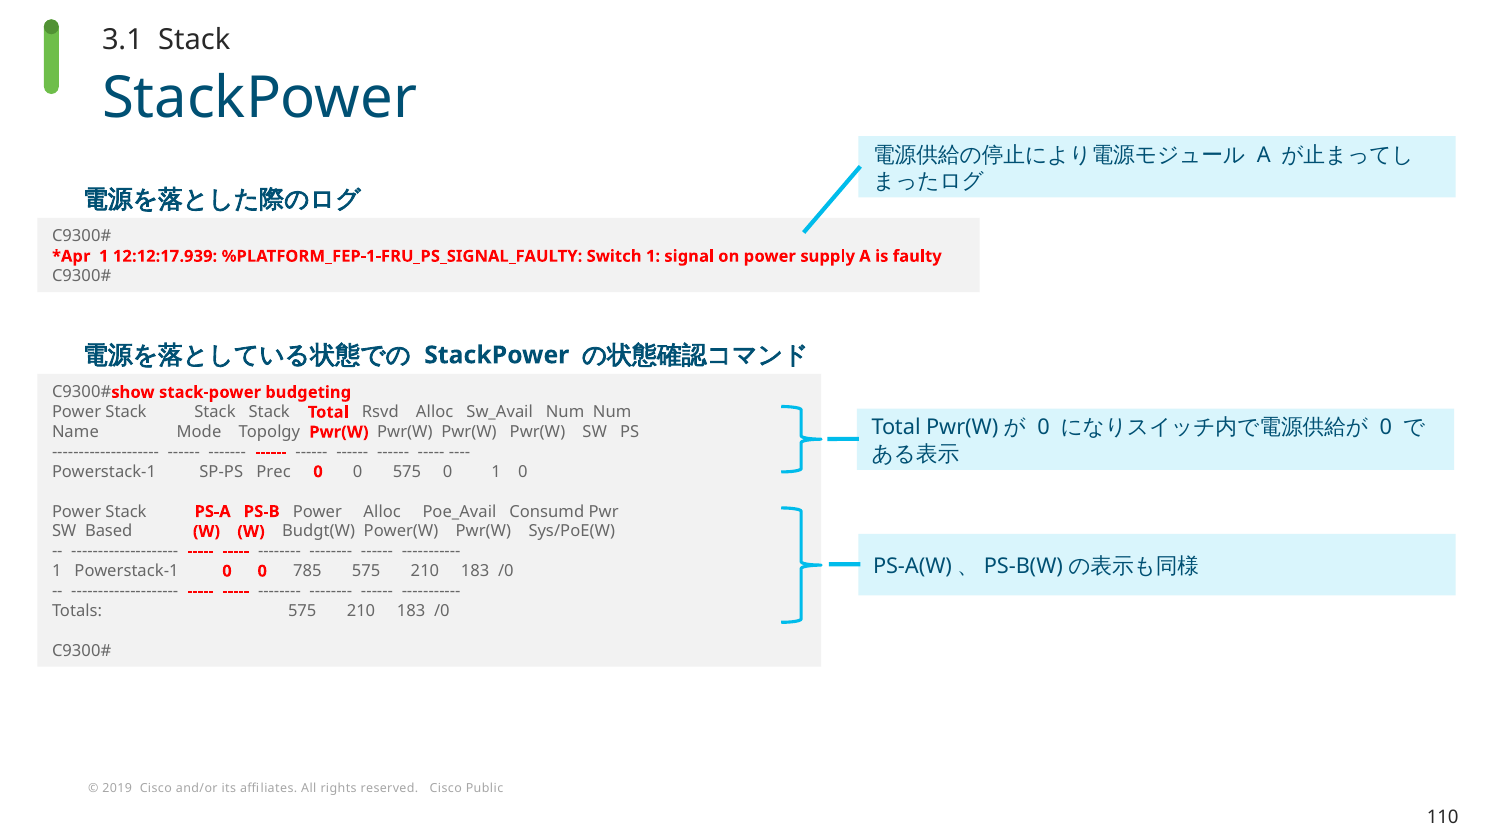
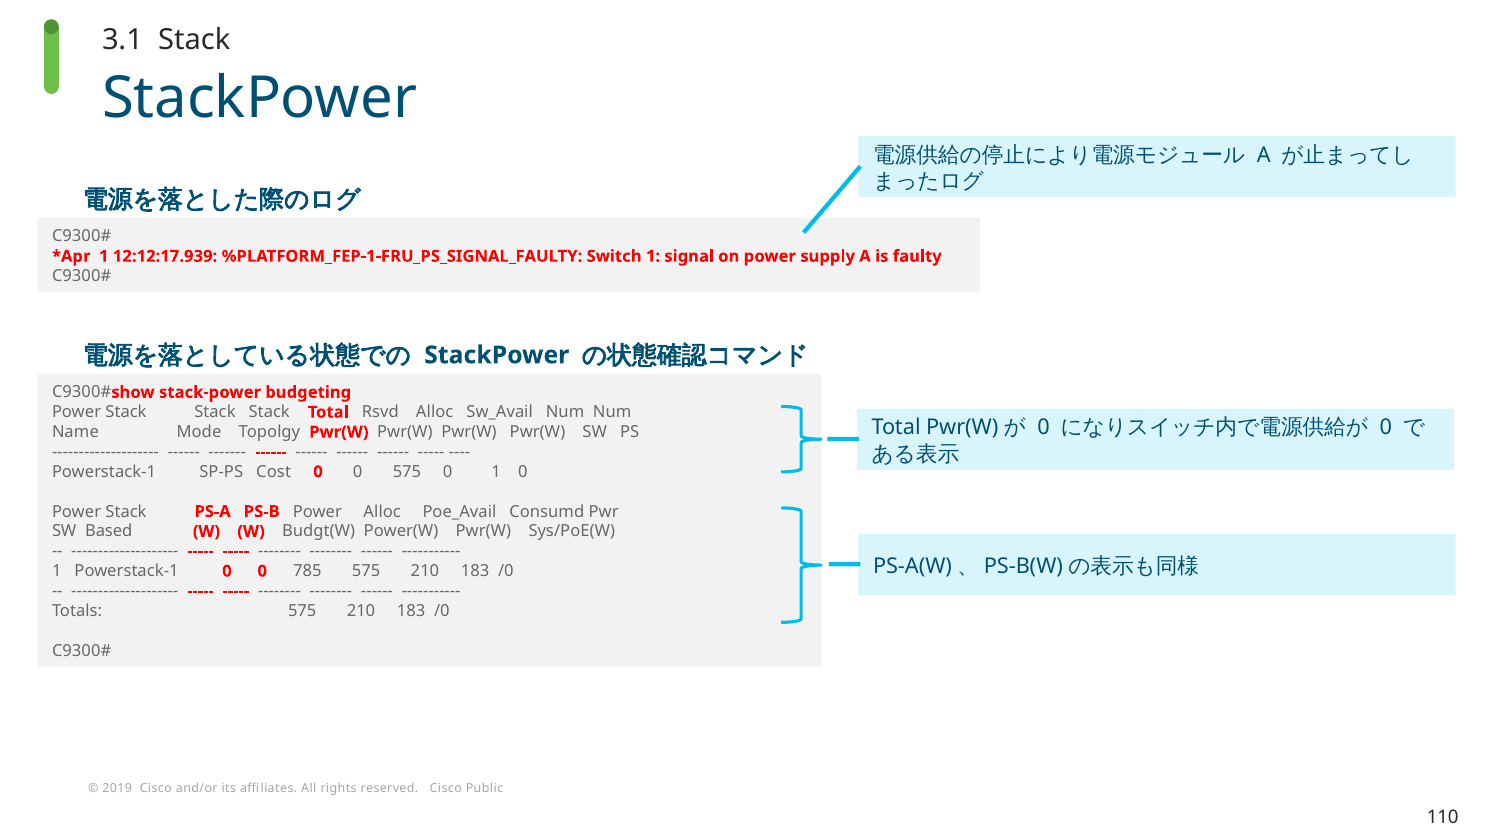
Prec: Prec -> Cost (274, 472)
